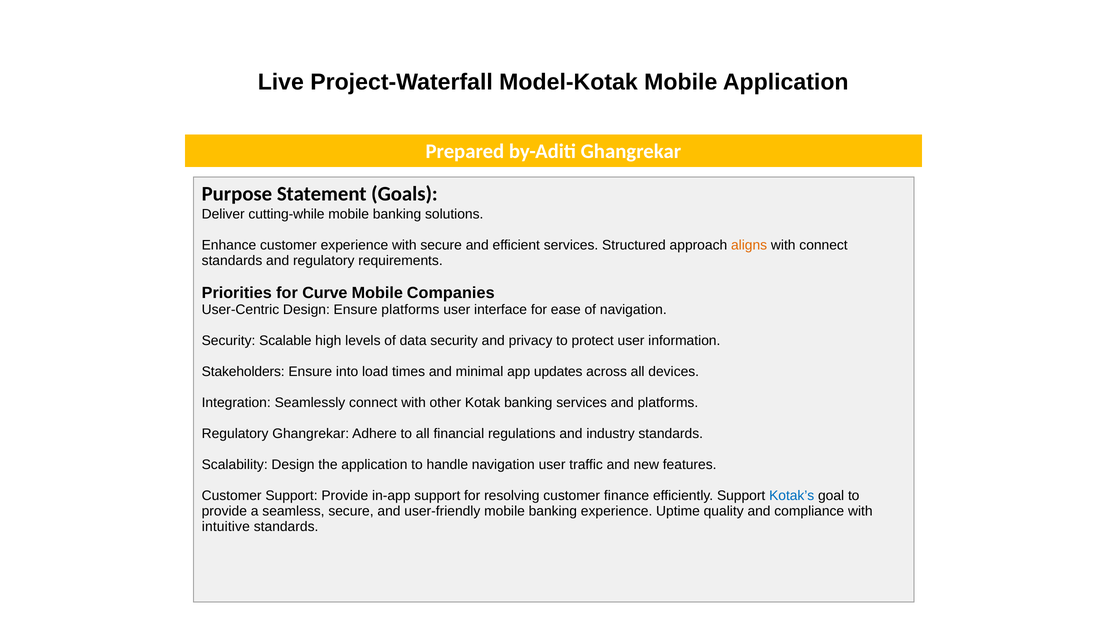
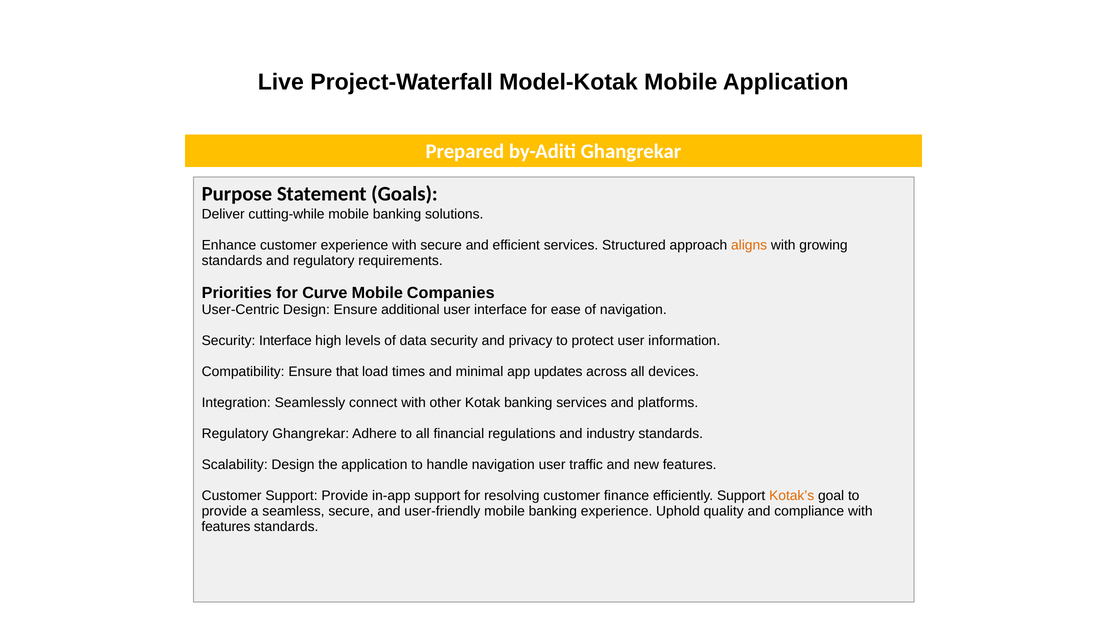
with connect: connect -> growing (824, 246)
Ensure platforms: platforms -> additional (410, 310)
Security Scalable: Scalable -> Interface (285, 341)
Stakeholders: Stakeholders -> Compatibility (243, 372)
into: into -> that (347, 372)
Kotak’s colour: blue -> orange (792, 496)
Uptime: Uptime -> Uphold (678, 512)
intuitive: intuitive -> features (226, 527)
